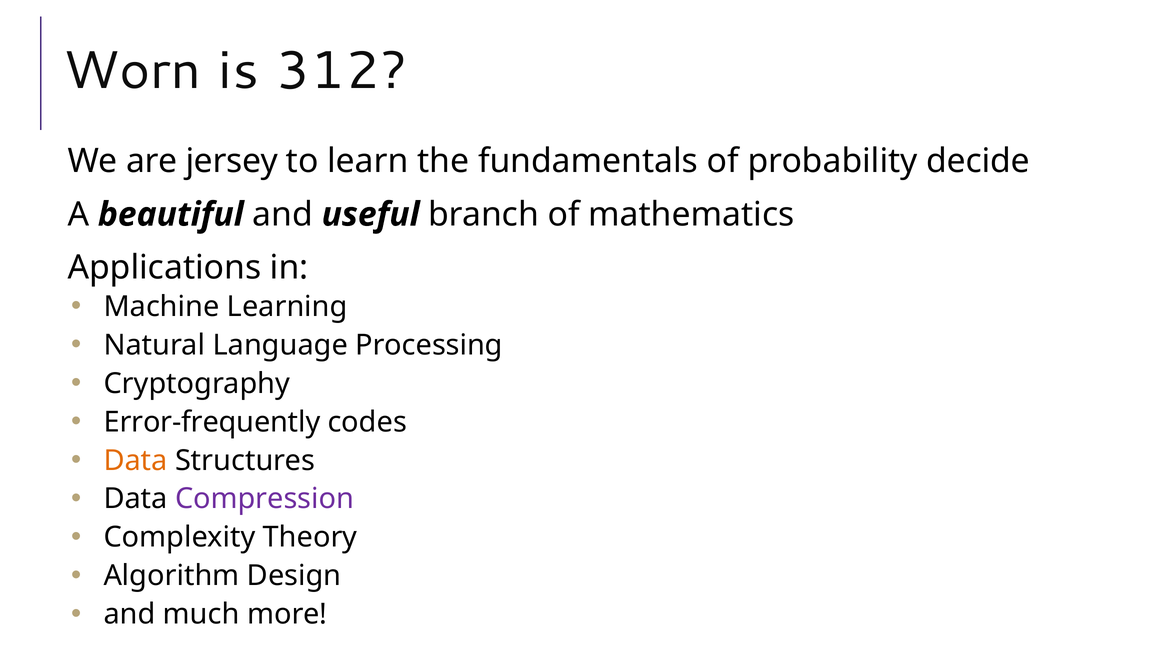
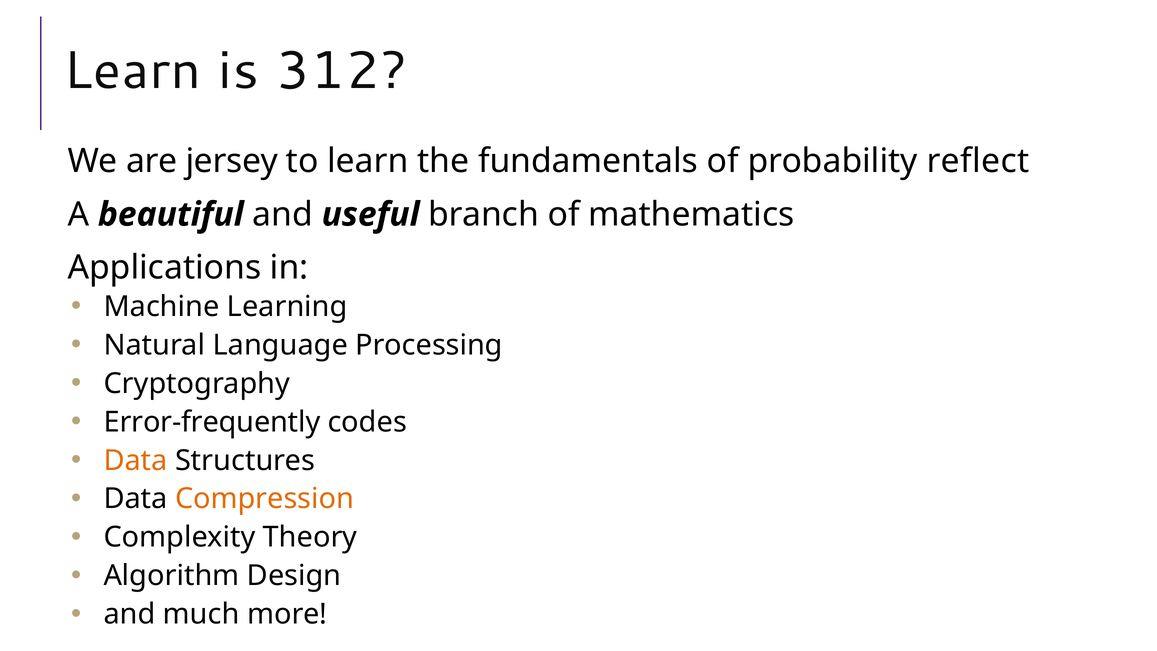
Worn: Worn -> Learn (132, 71)
decide: decide -> reflect (978, 161)
Compression colour: purple -> orange (265, 499)
